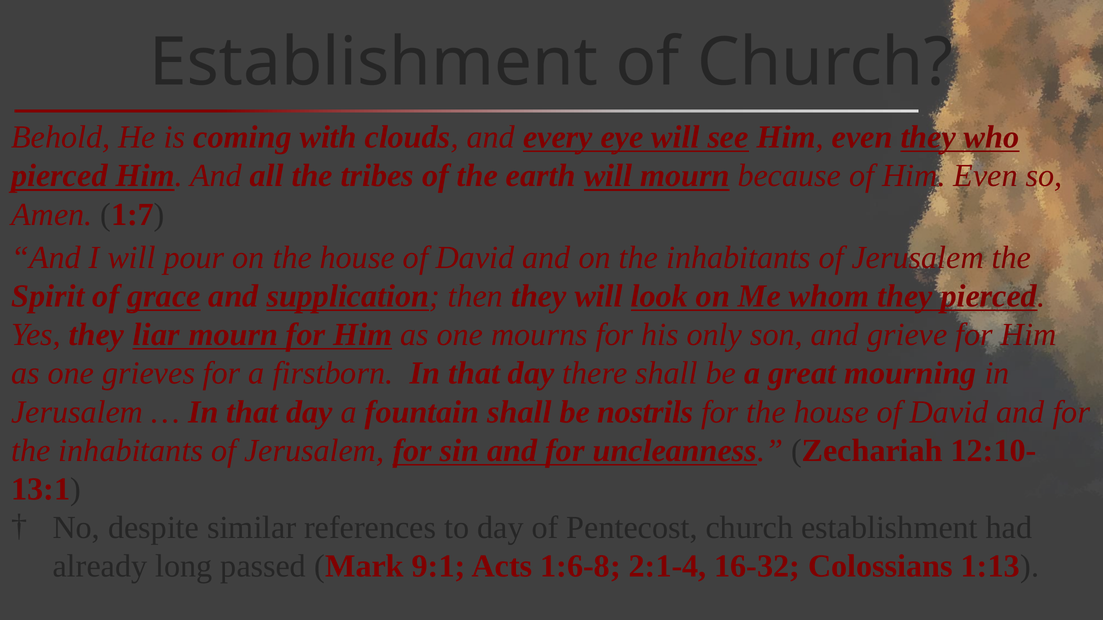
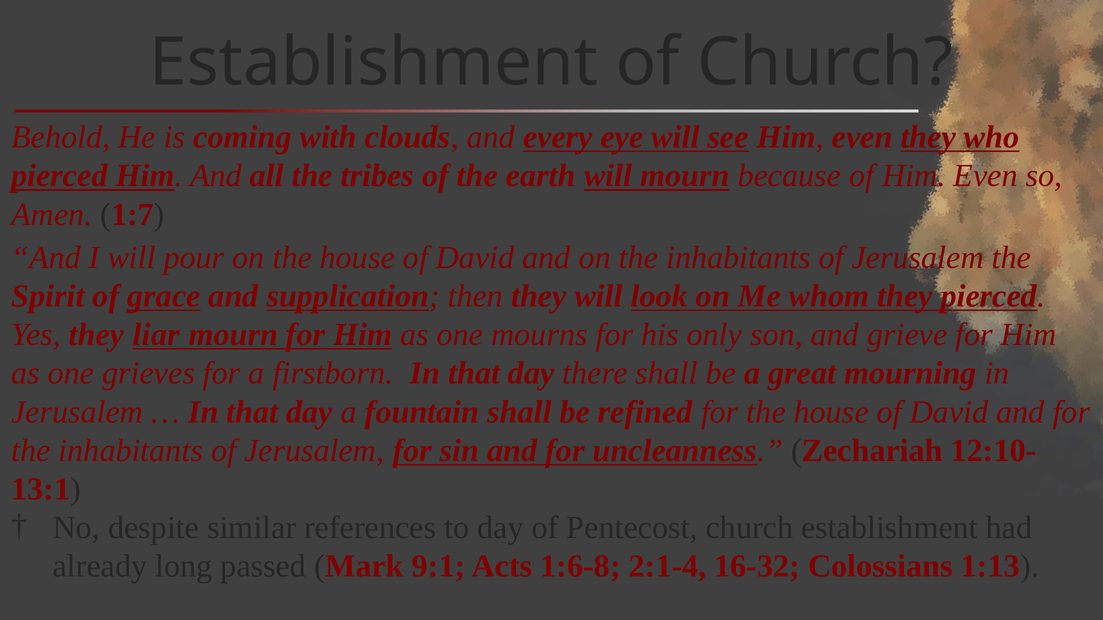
nostrils: nostrils -> refined (645, 412)
